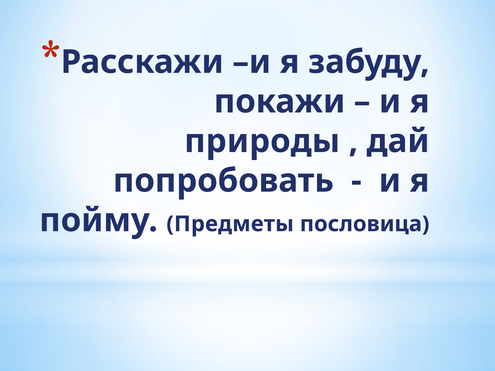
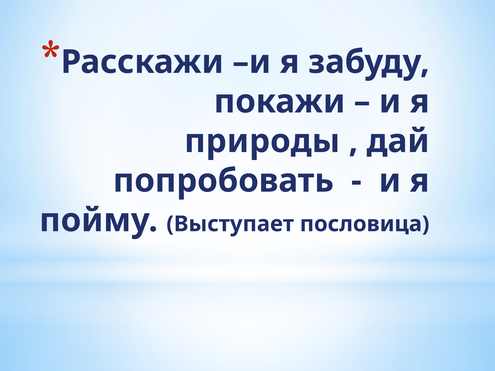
Предметы: Предметы -> Выступает (230, 224)
